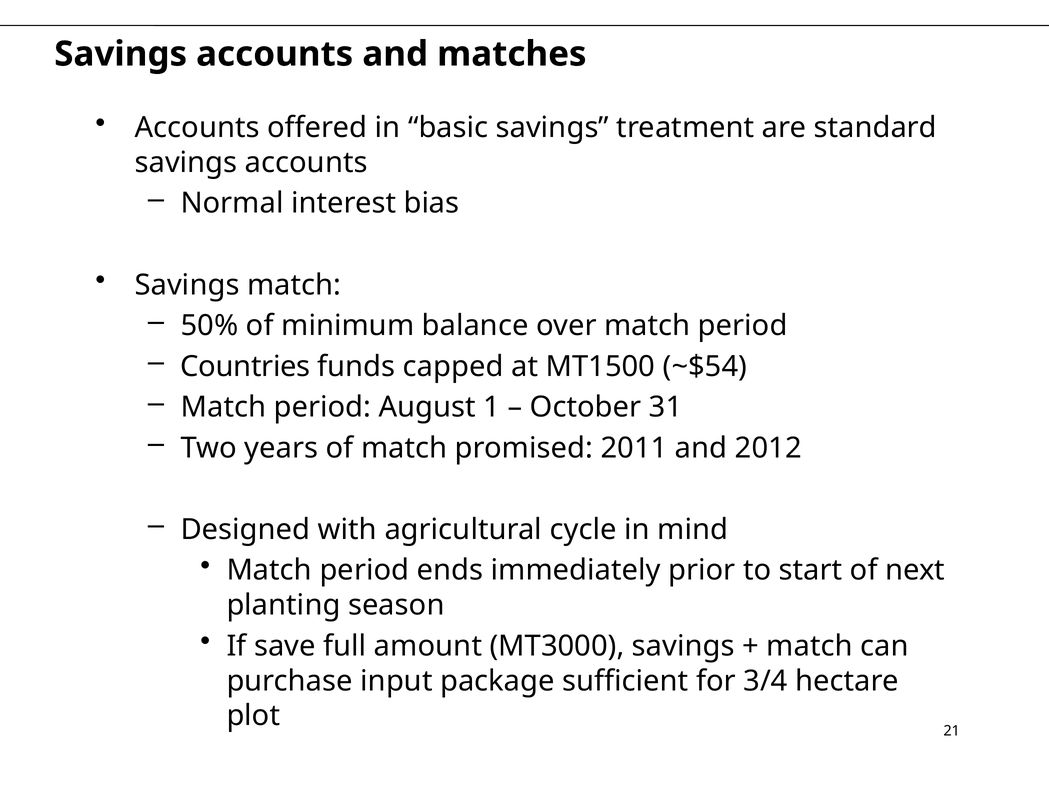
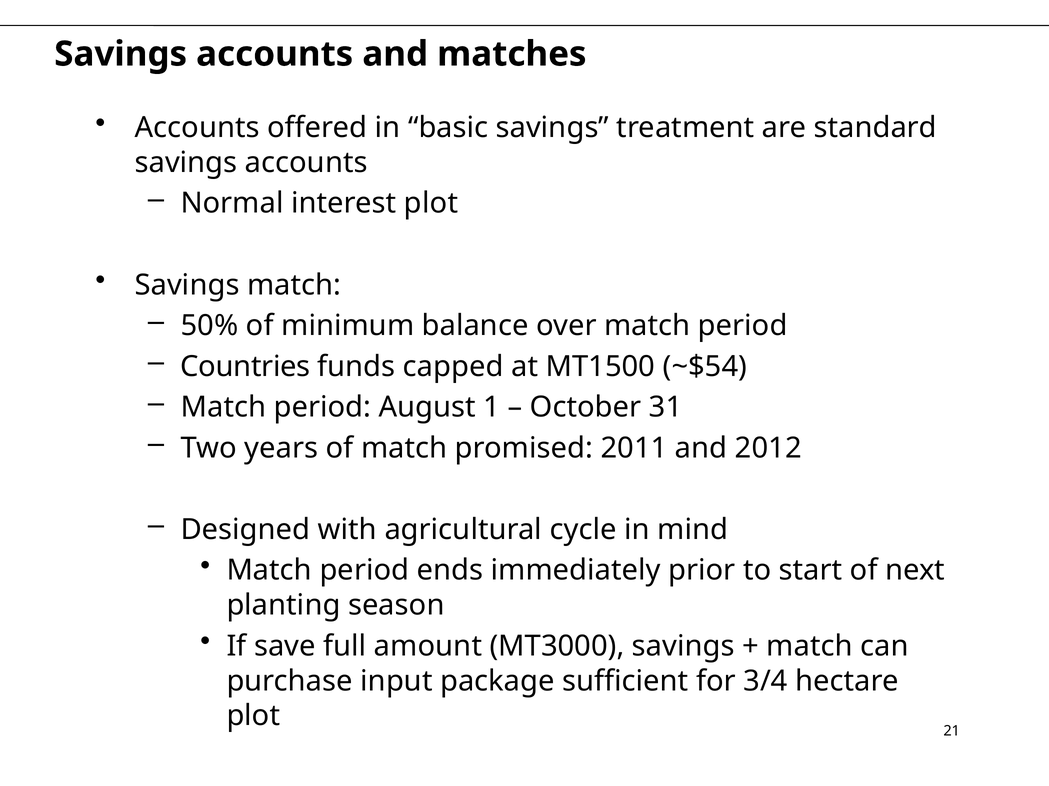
interest bias: bias -> plot (431, 204)
